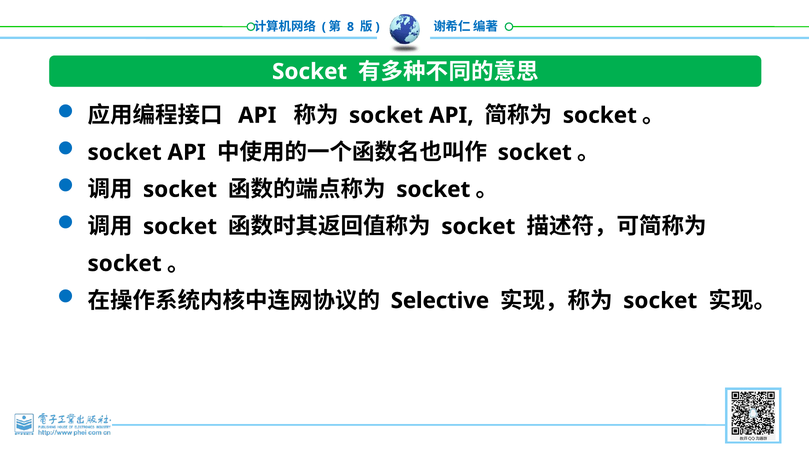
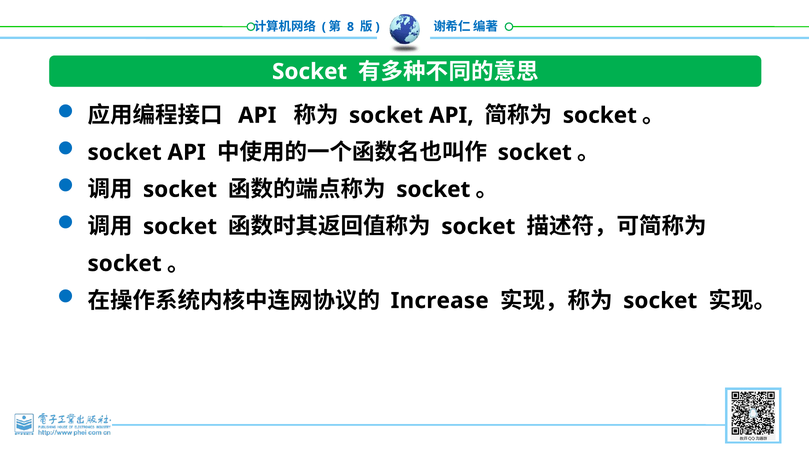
Selective: Selective -> Increase (440, 301)
